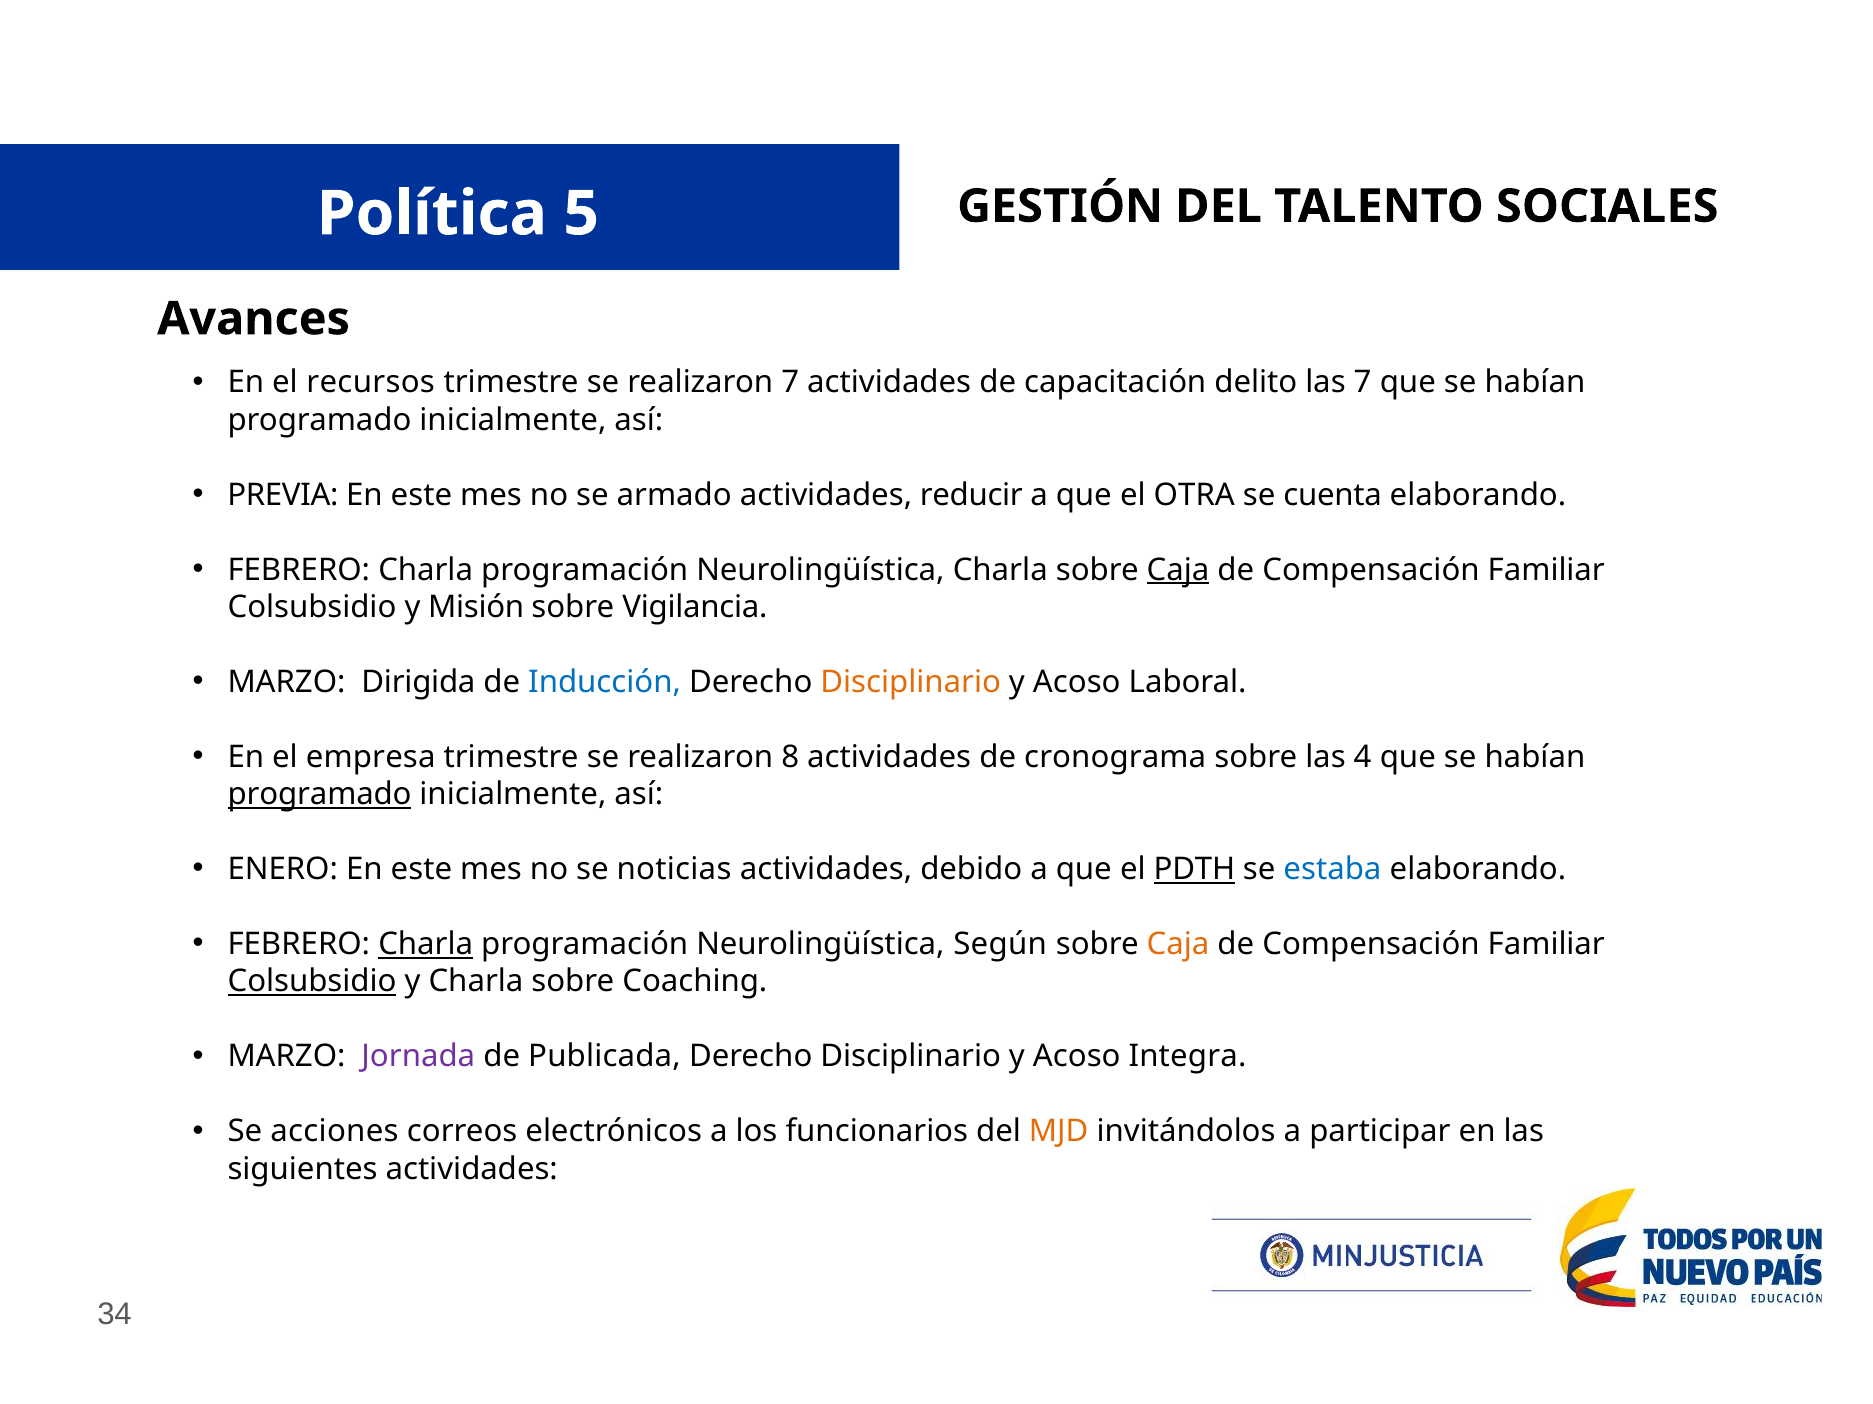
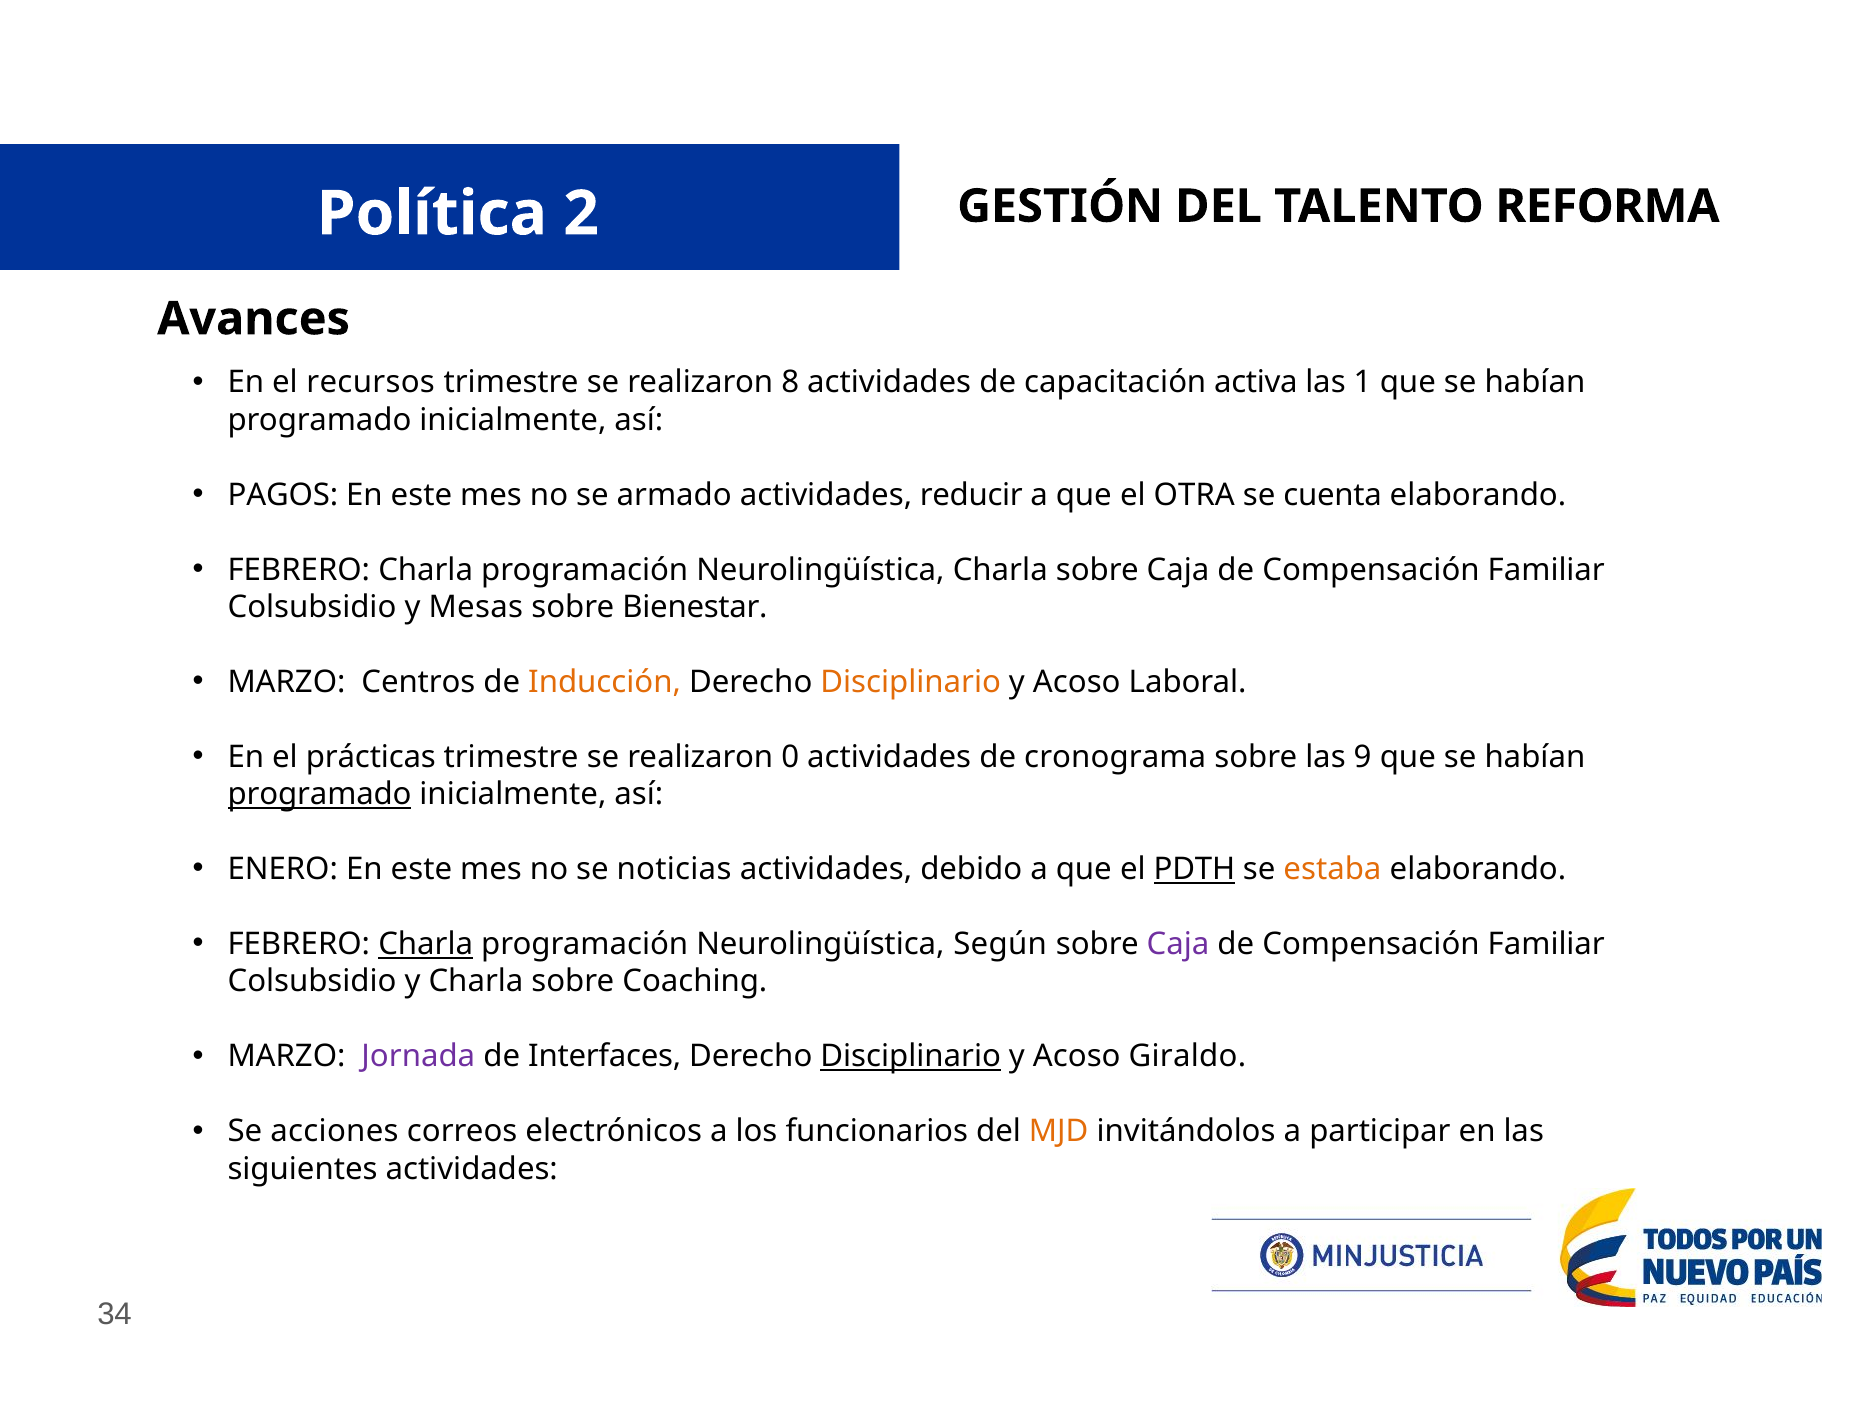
5: 5 -> 2 (581, 214)
SOCIALES: SOCIALES -> REFORMA (1608, 207)
realizaron 7: 7 -> 8 (790, 383)
delito: delito -> activa (1256, 383)
las 7: 7 -> 1 (1363, 383)
PREVIA: PREVIA -> PAGOS (283, 495)
Caja underline: present -> none (1178, 570)
Misión: Misión -> Mesas (476, 608)
Vigilancia: Vigilancia -> Bienestar (695, 608)
Dirigida: Dirigida -> Centros (418, 682)
Inducción colour: blue -> orange (605, 682)
empresa: empresa -> prácticas (371, 757)
8: 8 -> 0 (790, 757)
4: 4 -> 9 (1363, 757)
estaba colour: blue -> orange (1332, 870)
Caja colour: orange -> purple (1178, 945)
Colsubsidio underline: present -> none (312, 982)
Publicada: Publicada -> Interfaces (605, 1057)
Disciplinario underline: none -> present (911, 1057)
Integra: Integra -> Giraldo (1187, 1057)
